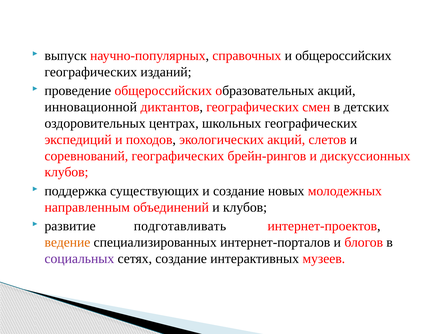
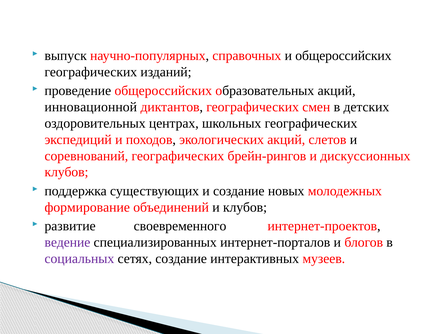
направленным: направленным -> формирование (87, 208)
подготавливать: подготавливать -> своевременного (180, 226)
ведение colour: orange -> purple (67, 243)
